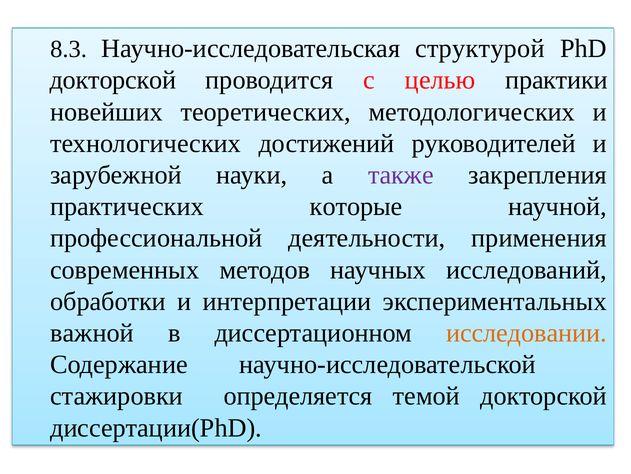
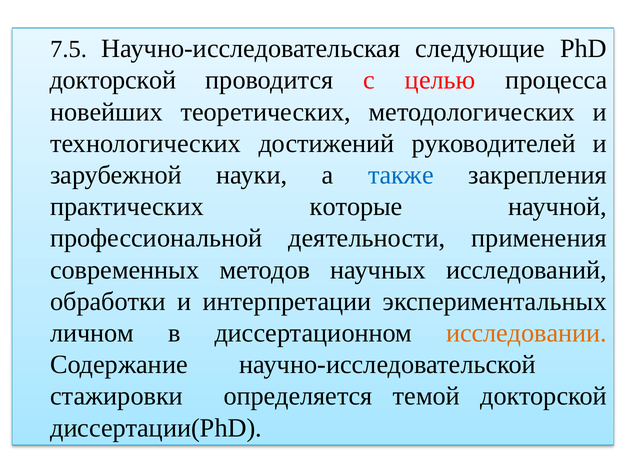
8.3: 8.3 -> 7.5 (69, 49)
структурой: структурой -> следующие (480, 49)
практики: практики -> процесса (556, 80)
также colour: purple -> blue (401, 175)
важной: важной -> личном (92, 333)
